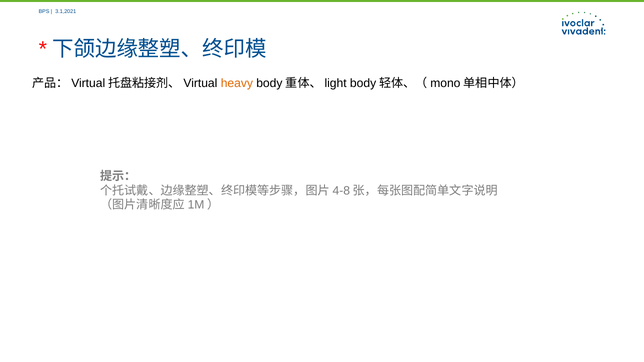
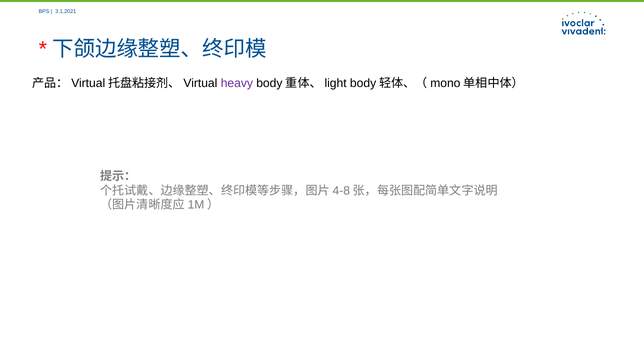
heavy colour: orange -> purple (237, 84)
